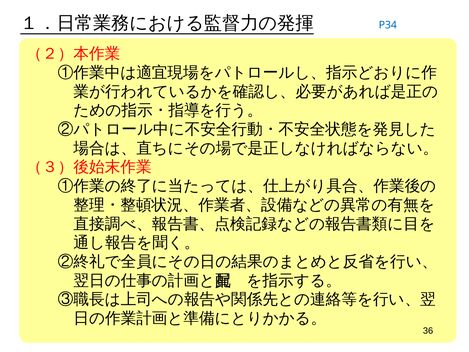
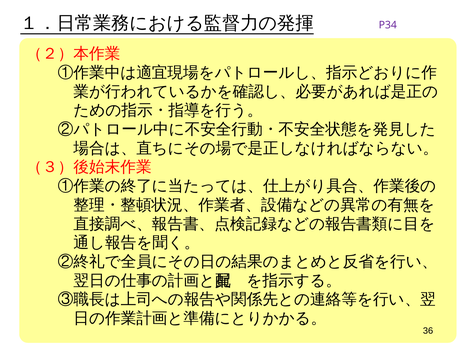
P34 colour: blue -> purple (388, 25)
